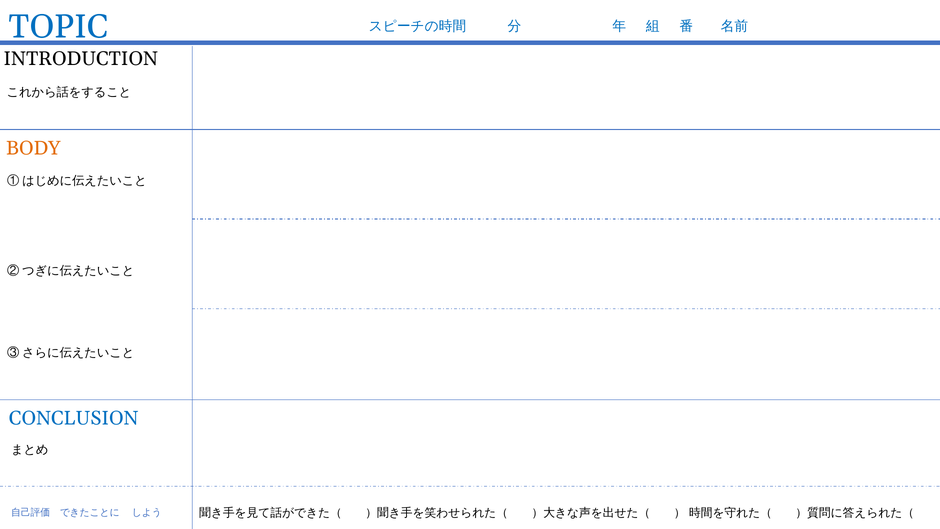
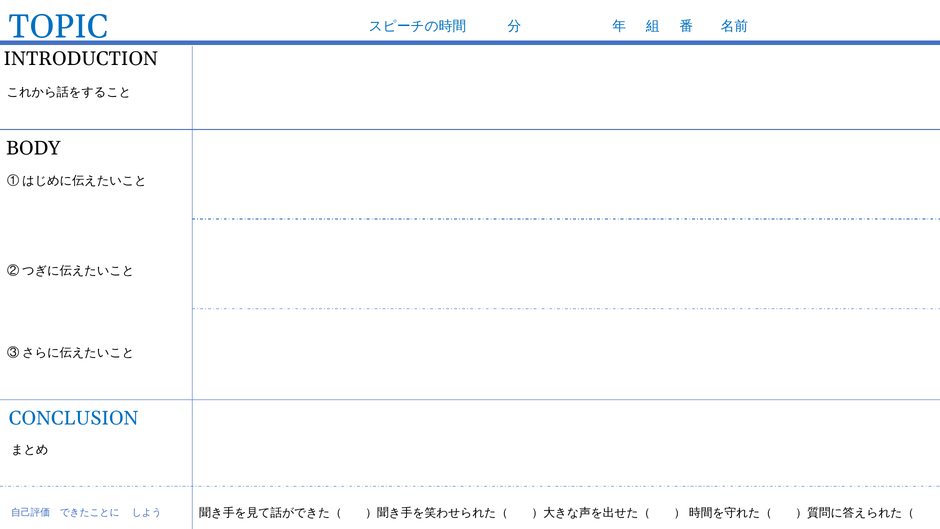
BODY colour: orange -> black (33, 148)
